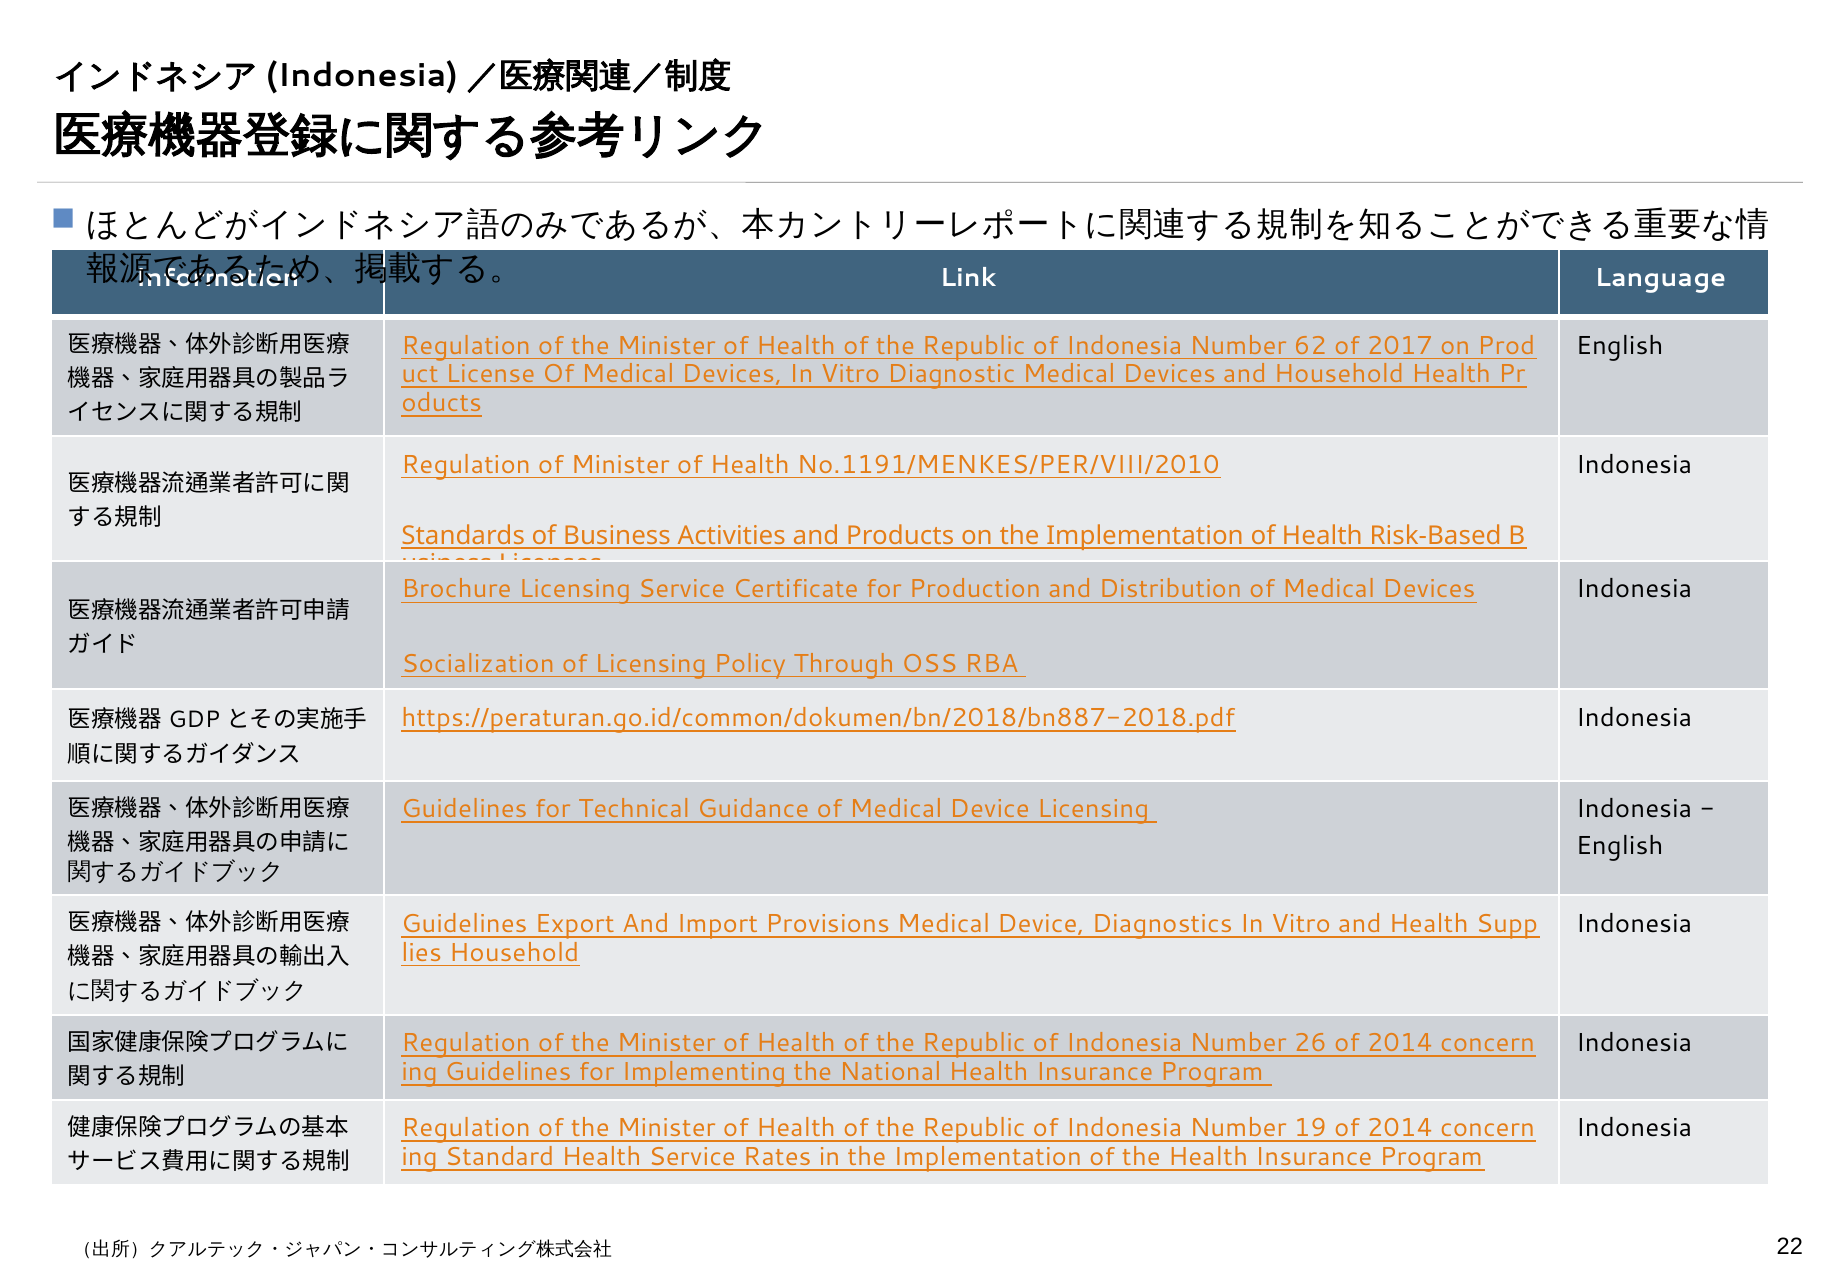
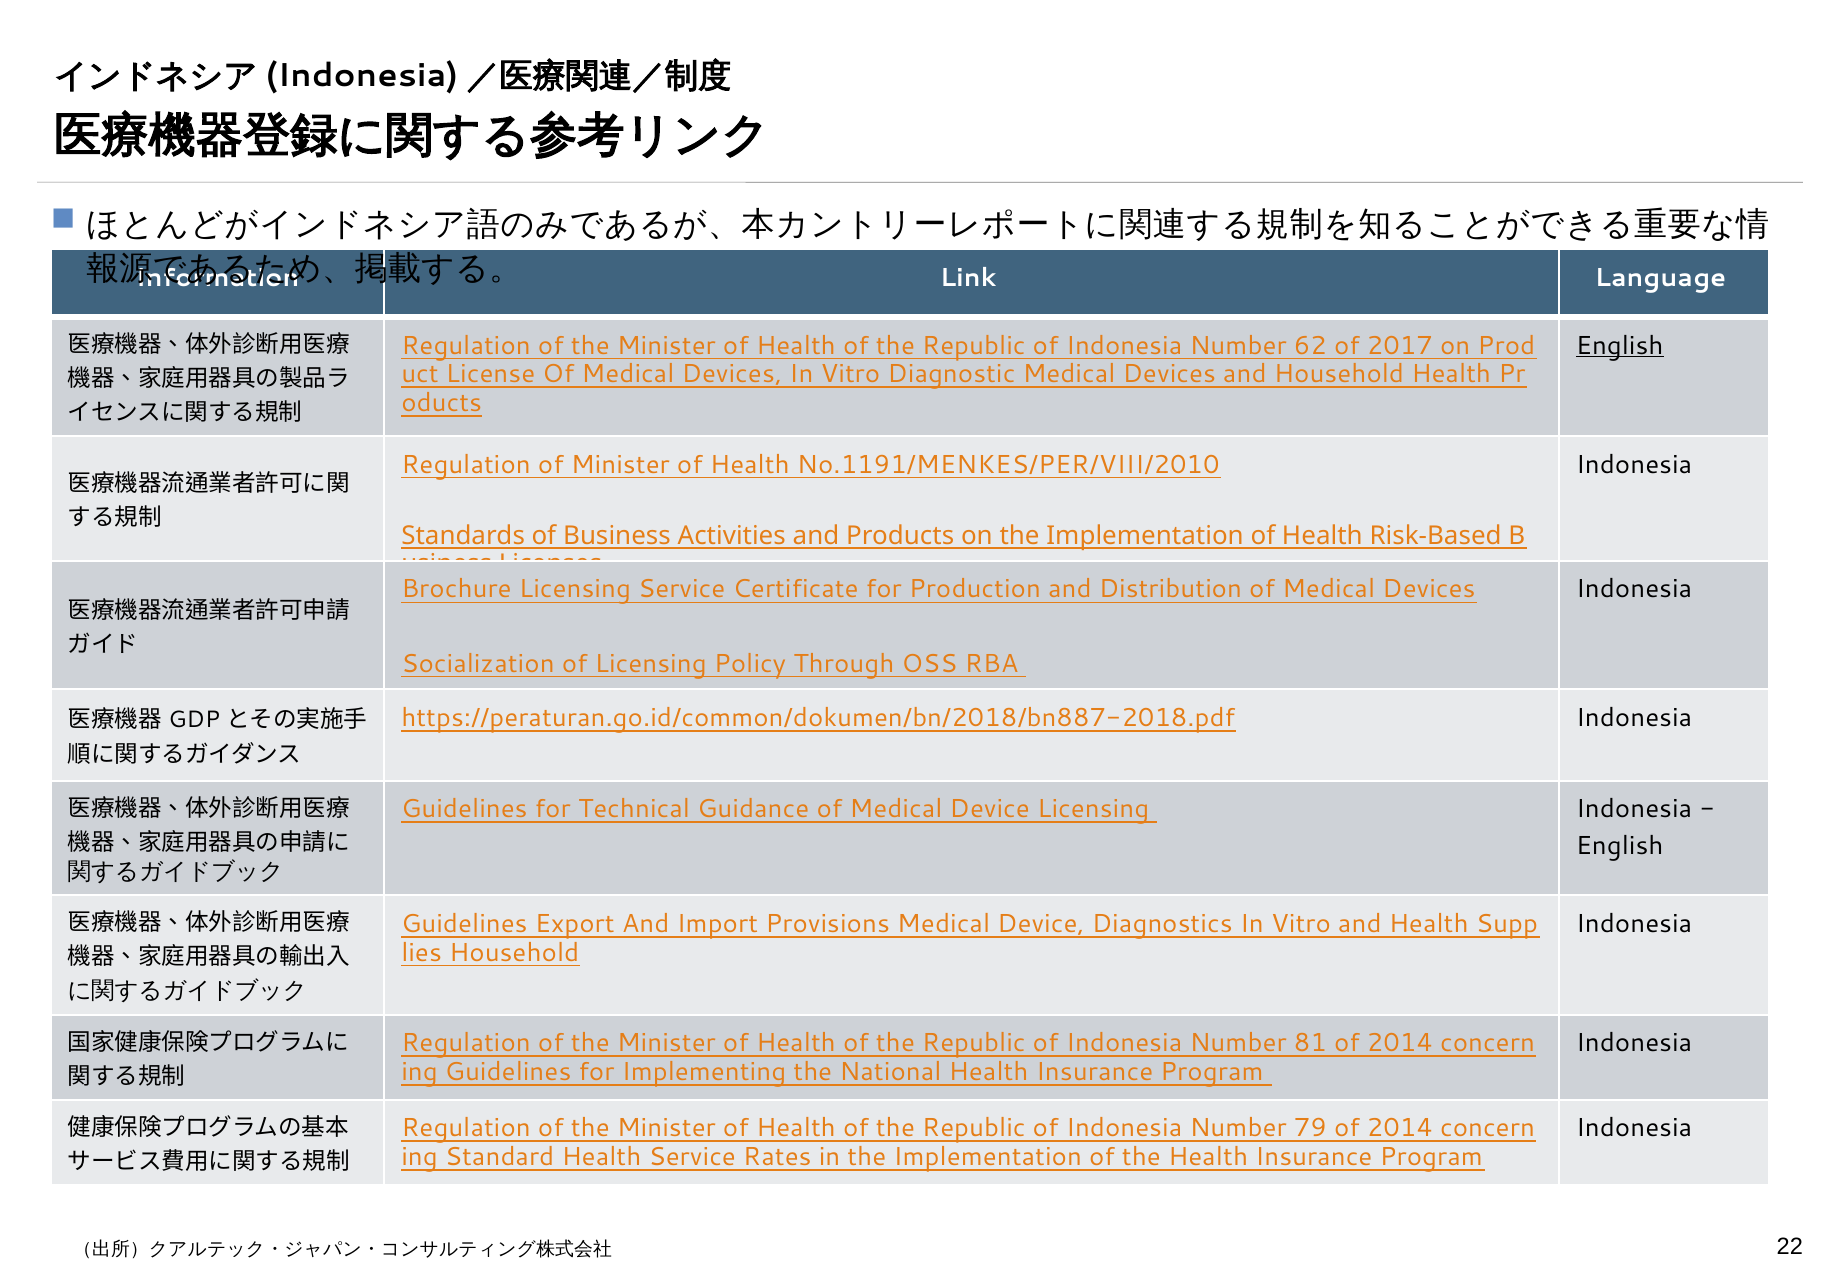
English underline: none -> present (1620, 345)
26: 26 -> 81 (1310, 1043)
19: 19 -> 79 (1310, 1128)
